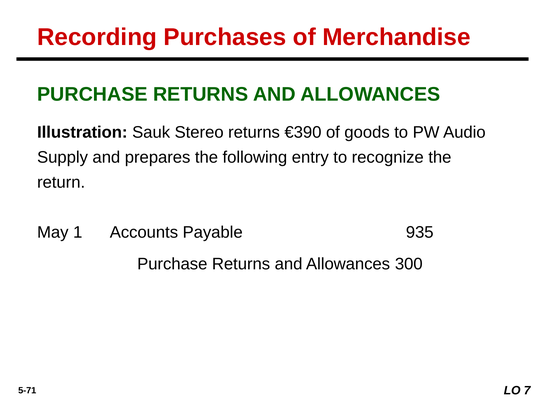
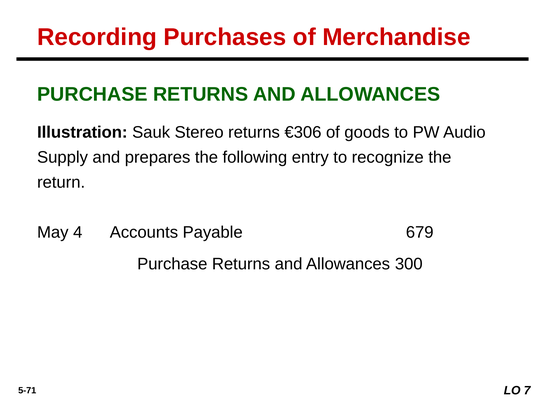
€390: €390 -> €306 (303, 132)
1: 1 -> 4 (78, 232)
935: 935 -> 679 (420, 232)
